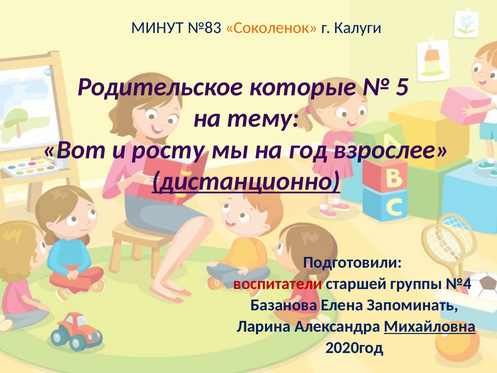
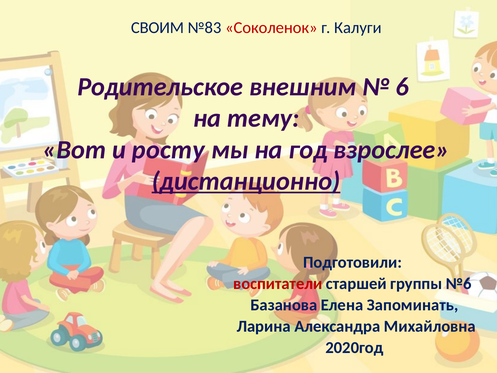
МИНУТ: МИНУТ -> СВОИМ (157, 28)
Соколенок colour: orange -> red (271, 28)
которые: которые -> внешним (303, 87)
5: 5 -> 6 (402, 87)
№4: №4 -> №6 (459, 283)
Михайловна underline: present -> none (430, 326)
